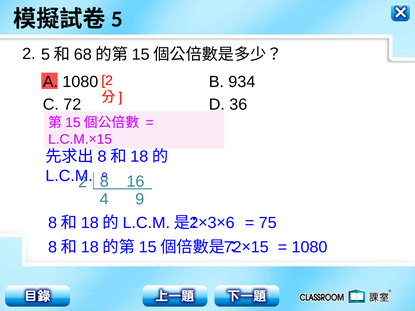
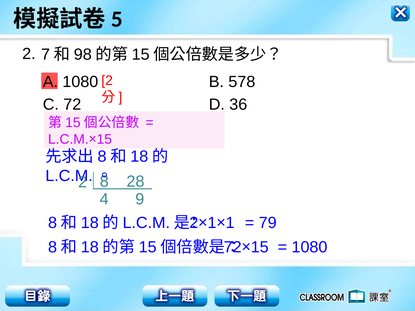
5: 5 -> 7 (46, 55)
68: 68 -> 98 (83, 55)
934: 934 -> 578 (242, 82)
16: 16 -> 28 (135, 182)
3: 3 -> 1 (212, 223)
6: 6 -> 1 (230, 223)
75: 75 -> 79 (268, 223)
